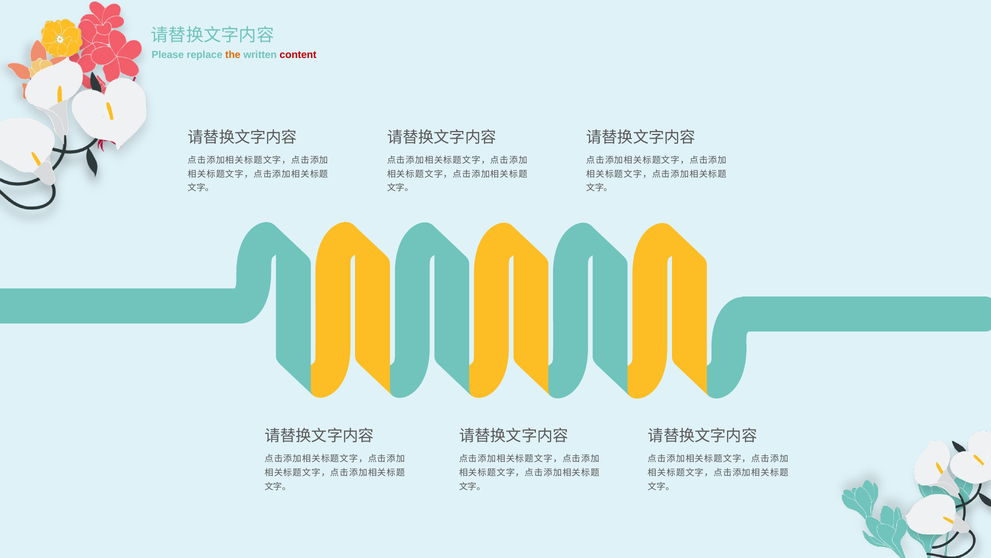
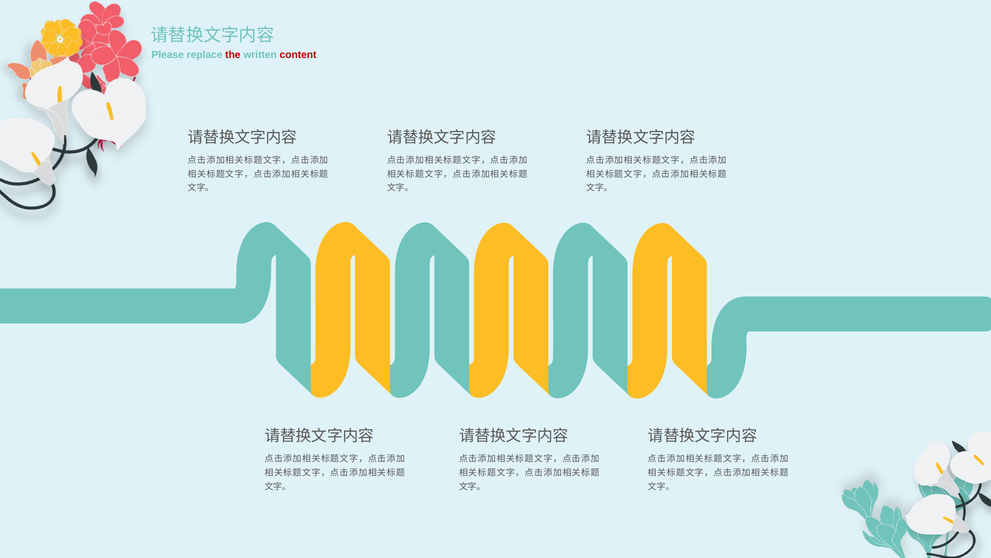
the colour: orange -> red (233, 55)
